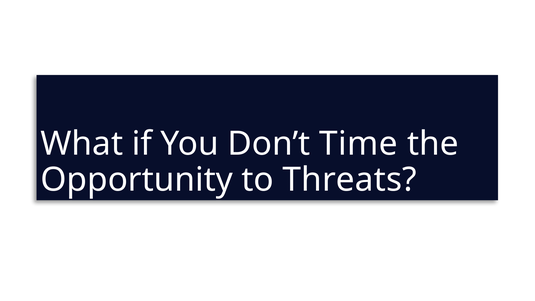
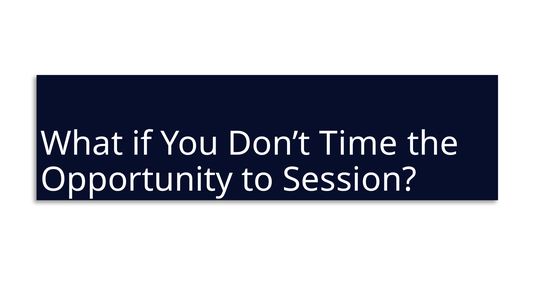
Threats: Threats -> Session (350, 180)
